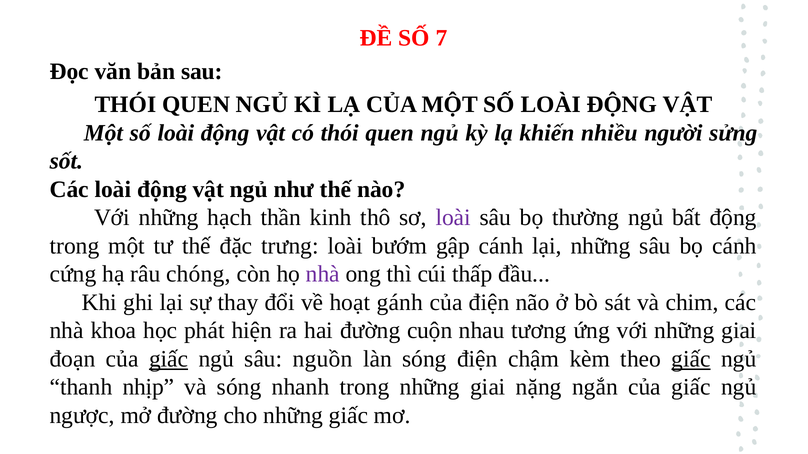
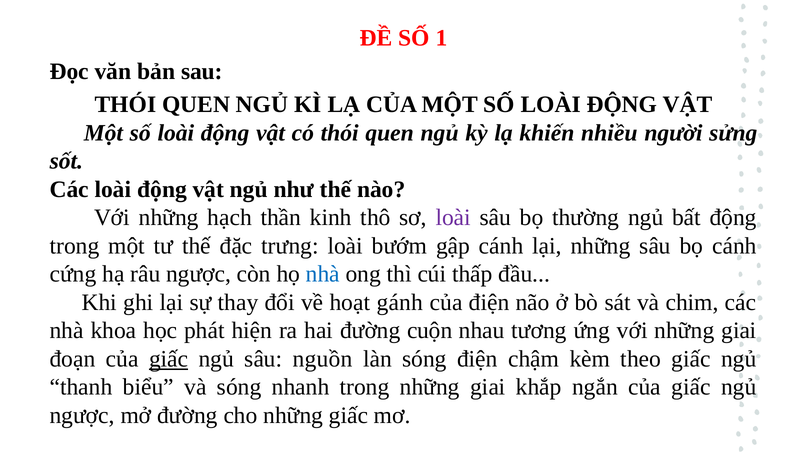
7: 7 -> 1 (441, 38)
râu chóng: chóng -> ngược (199, 274)
nhà colour: purple -> blue (323, 274)
giấc underline: present -> none (691, 359)
nhịp: nhịp -> biểu (148, 388)
nặng: nặng -> khắp (539, 388)
